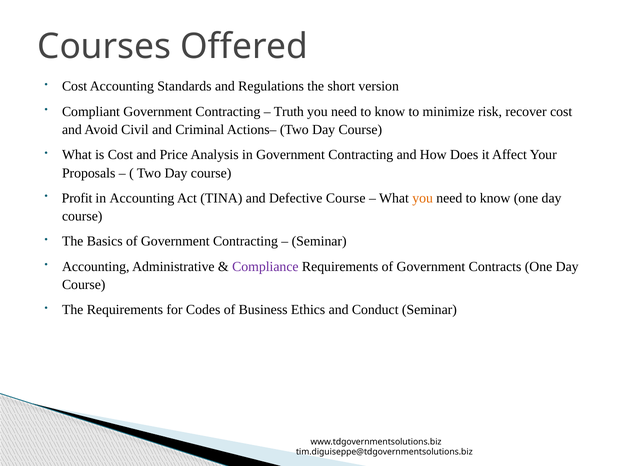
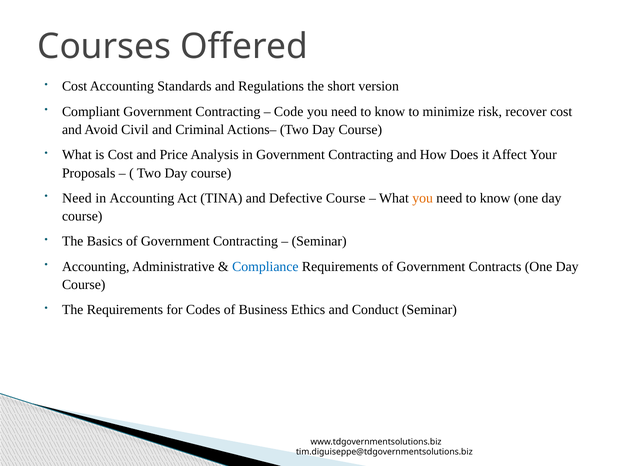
Truth: Truth -> Code (289, 111)
Profit: Profit -> Need (77, 198)
Compliance colour: purple -> blue (265, 266)
